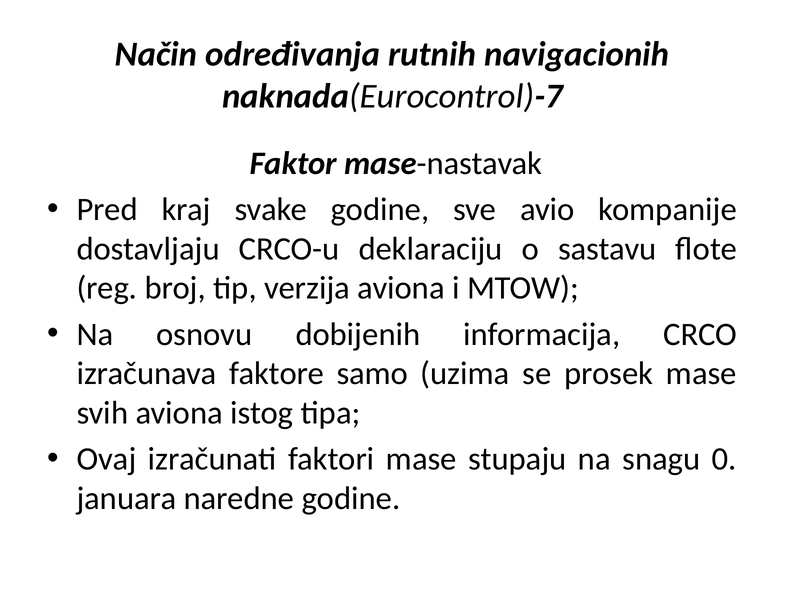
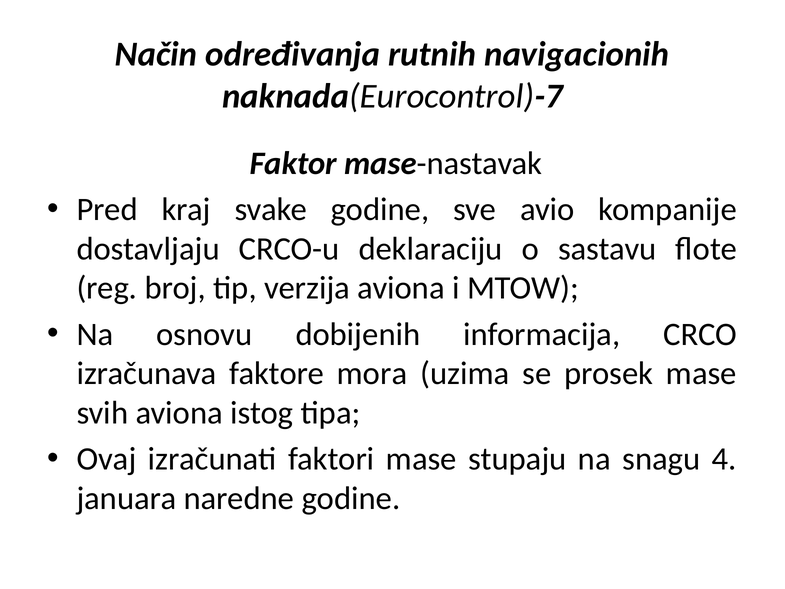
samo: samo -> mora (372, 373)
0: 0 -> 4 (724, 459)
